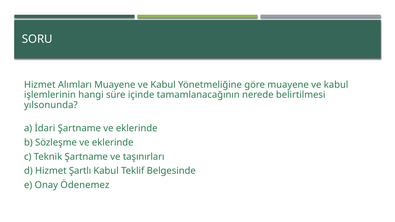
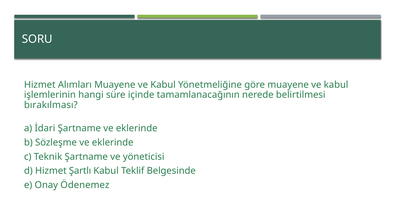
yılsonunda: yılsonunda -> bırakılması (51, 105)
taşınırları: taşınırları -> yöneticisi (144, 157)
